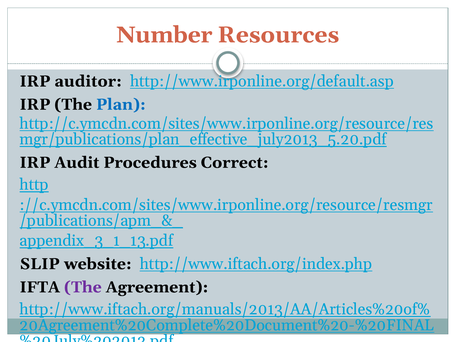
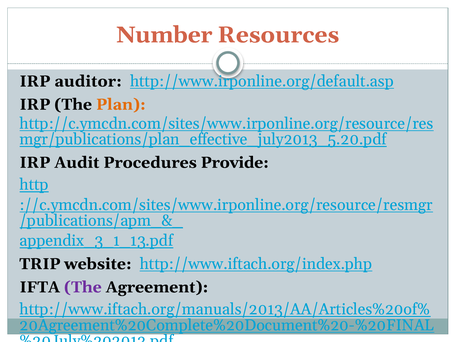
Plan colour: blue -> orange (121, 105)
Correct: Correct -> Provide (235, 163)
SLIP: SLIP -> TRIP (40, 264)
